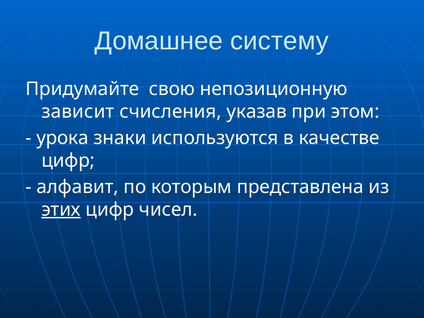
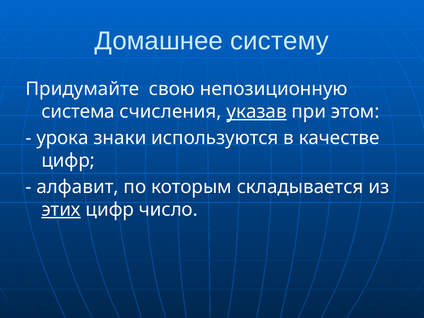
зависит: зависит -> система (78, 112)
указав underline: none -> present (257, 112)
представлена: представлена -> складывается (300, 187)
чисел: чисел -> число (168, 210)
